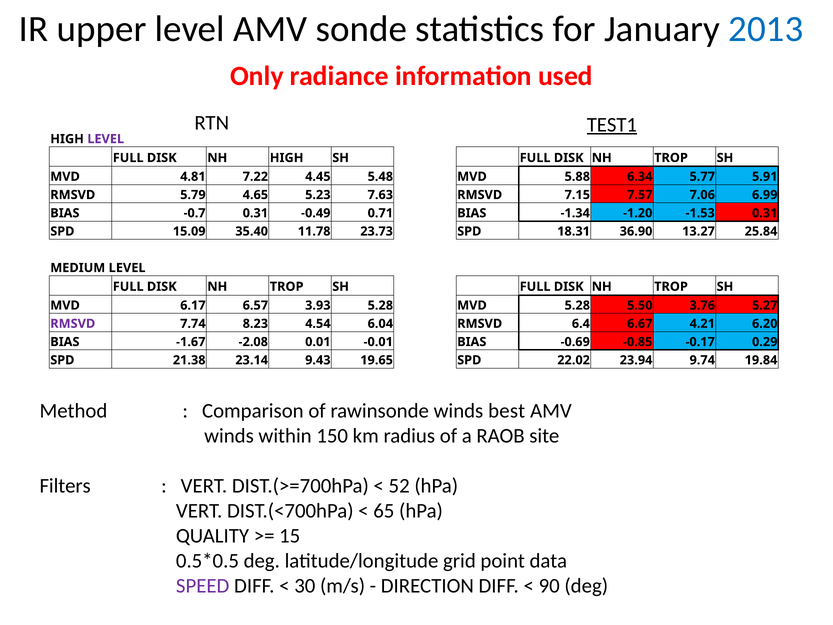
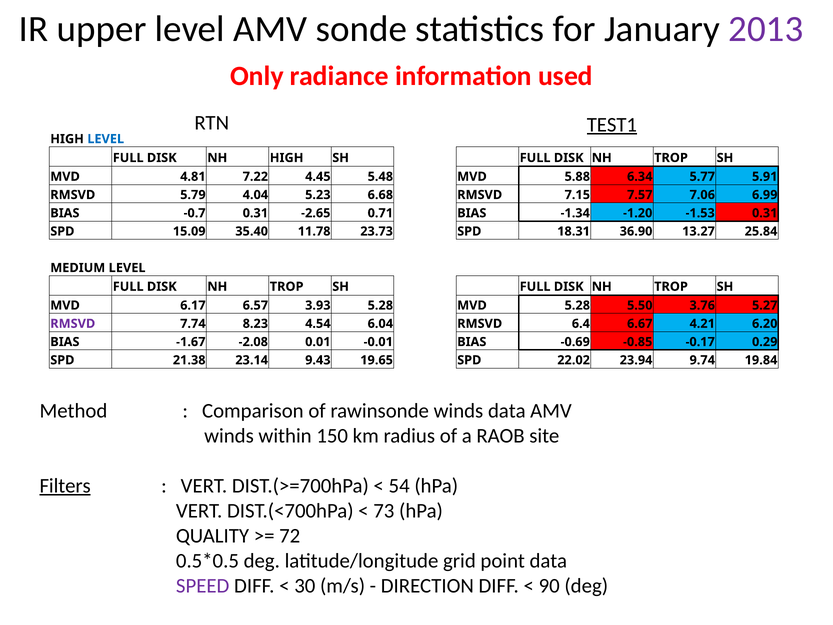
2013 colour: blue -> purple (766, 29)
LEVEL colour: purple -> blue (106, 139)
4.65: 4.65 -> 4.04 (255, 195)
7.63: 7.63 -> 6.68 (380, 195)
-0.49: -0.49 -> -2.65 (316, 213)
winds best: best -> data (507, 411)
Filters underline: none -> present (65, 485)
52: 52 -> 54 (399, 485)
65: 65 -> 73 (384, 510)
15: 15 -> 72 (290, 535)
